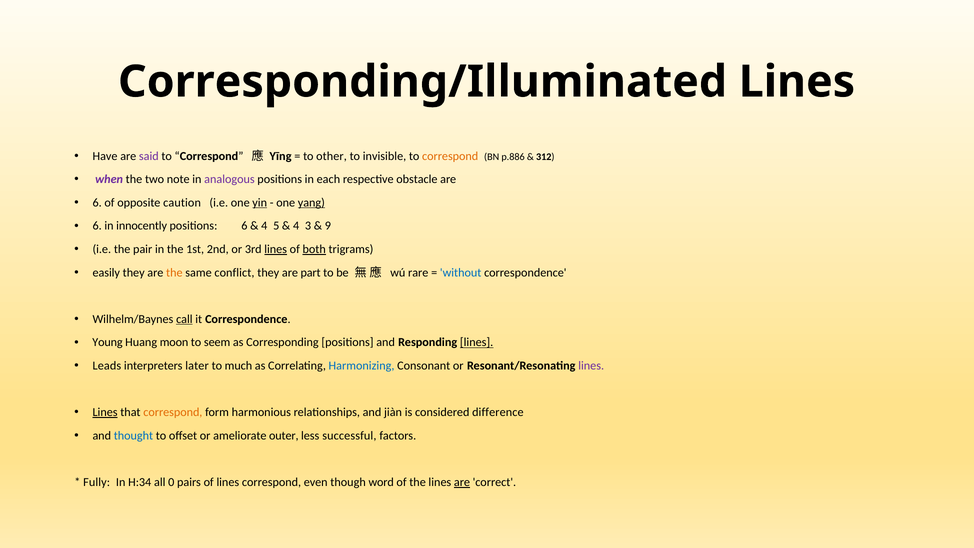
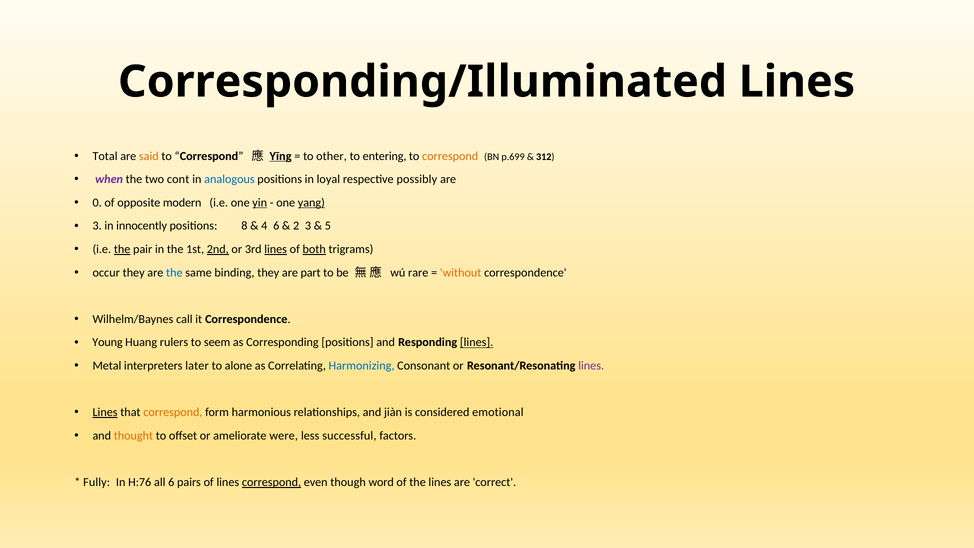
Have: Have -> Total (105, 156)
said colour: purple -> orange (149, 156)
Yīng underline: none -> present (281, 156)
invisible: invisible -> entering (385, 156)
p.886: p.886 -> p.699 (513, 157)
note: note -> cont (178, 179)
analogous colour: purple -> blue (229, 179)
each: each -> loyal (328, 179)
obstacle: obstacle -> possibly (417, 179)
6: 6 -> 0 (97, 203)
caution: caution -> modern (182, 203)
6: 6 -> 3 (97, 226)
positions 6: 6 -> 8 (244, 226)
4 5: 5 -> 6 (276, 226)
4: 4 -> 2 (296, 226)
9: 9 -> 5 (328, 226)
the underline: none -> present (122, 249)
2nd underline: none -> present (218, 249)
easily: easily -> occur (106, 272)
the colour: orange -> blue (174, 272)
conflict: conflict -> binding (234, 272)
without colour: blue -> orange (461, 272)
call underline: present -> none (184, 319)
moon: moon -> rulers (174, 342)
Leads: Leads -> Metal (107, 366)
much: much -> alone (238, 366)
difference: difference -> emotional (498, 412)
thought colour: blue -> orange (133, 436)
outer: outer -> were (284, 436)
H:34: H:34 -> H:76 (140, 482)
all 0: 0 -> 6 (171, 482)
correspond underline: none -> present (272, 482)
are underline: present -> none (462, 482)
